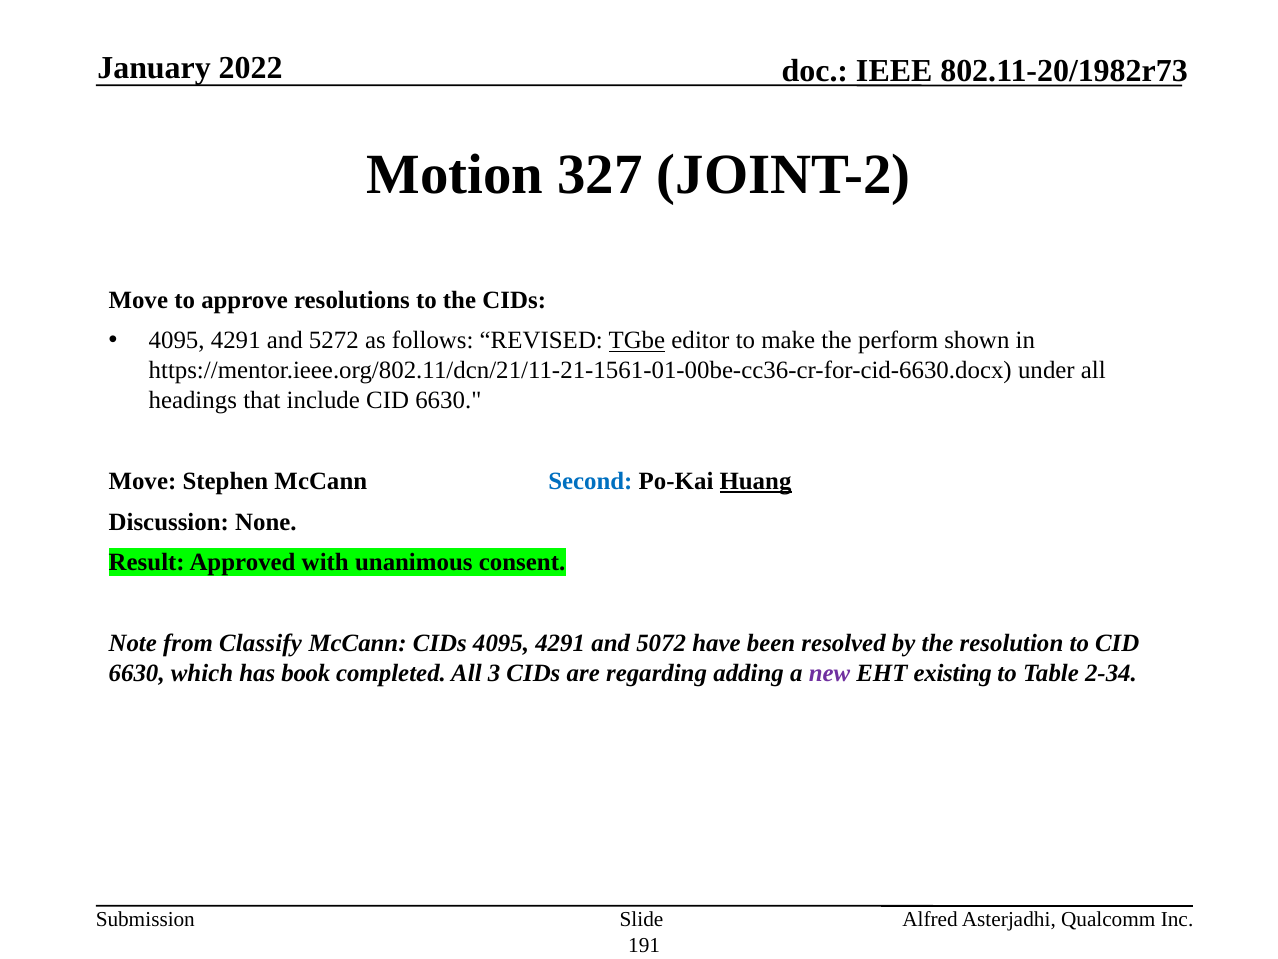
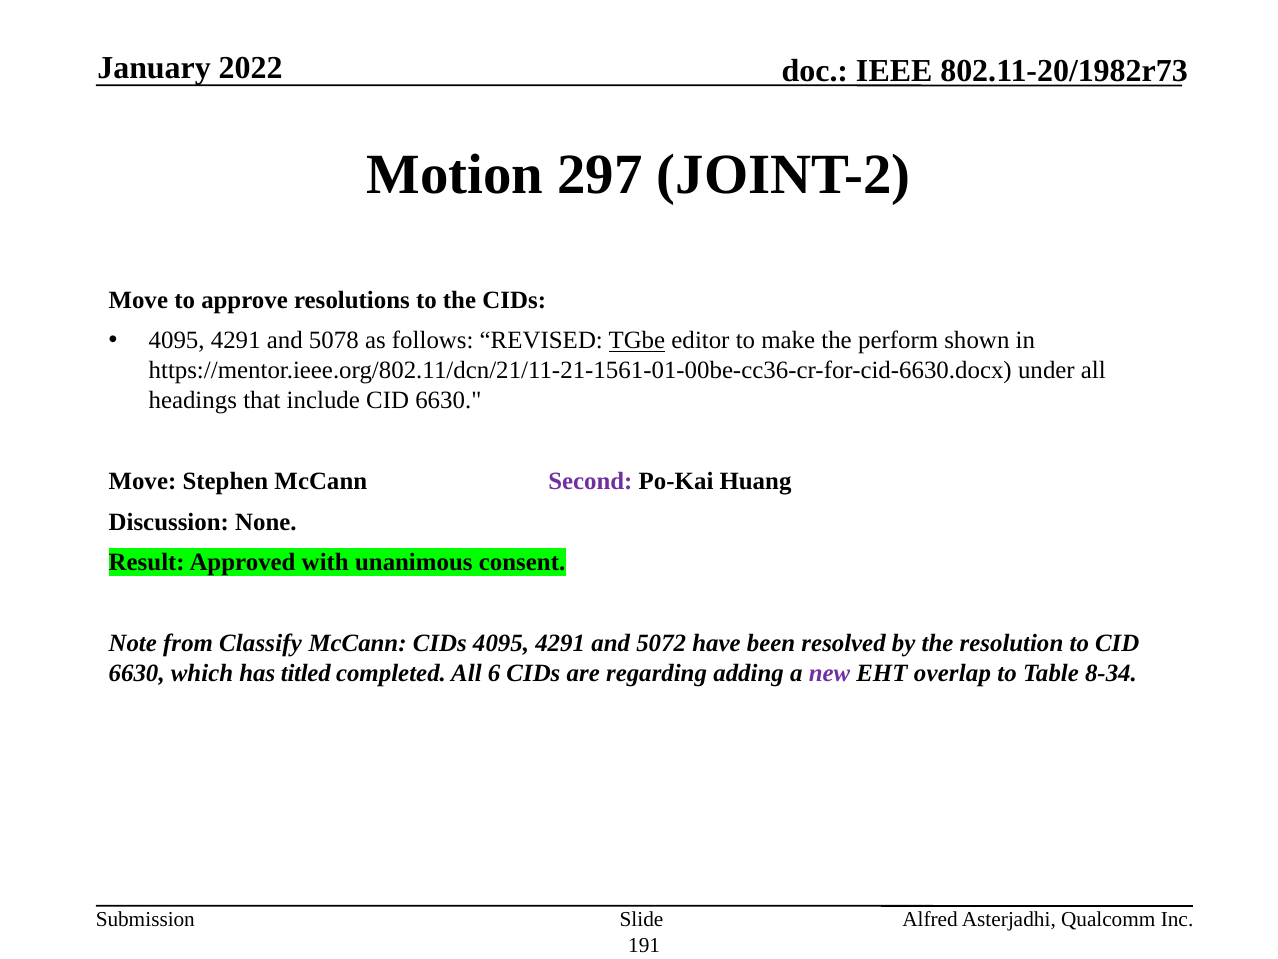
327: 327 -> 297 (600, 174)
5272: 5272 -> 5078 (334, 340)
Second colour: blue -> purple (590, 481)
Huang underline: present -> none (756, 481)
book: book -> titled (306, 673)
3: 3 -> 6 (494, 673)
existing: existing -> overlap (952, 673)
2-34: 2-34 -> 8-34 (1111, 673)
